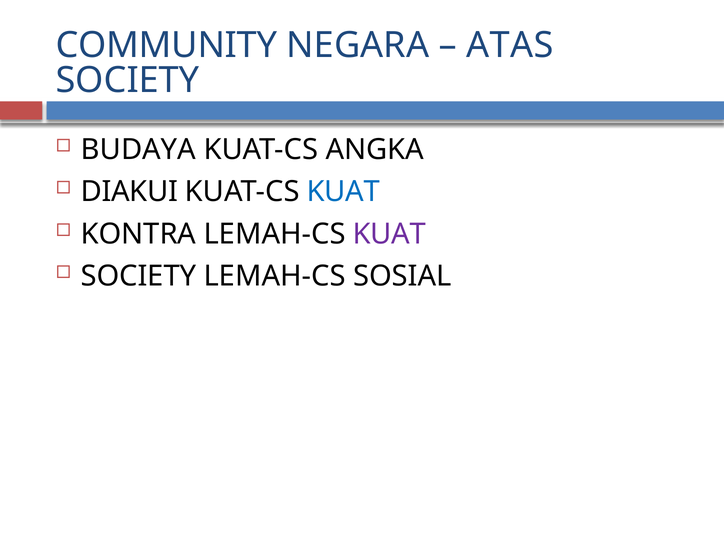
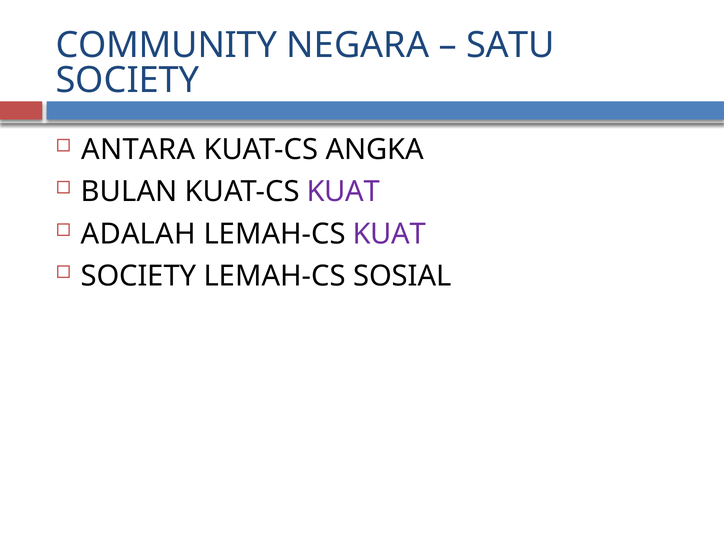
ATAS: ATAS -> SATU (510, 45)
BUDAYA: BUDAYA -> ANTARA (138, 150)
DIAKUI: DIAKUI -> BULAN (129, 192)
KUAT colour: blue -> purple (343, 192)
KONTRA: KONTRA -> ADALAH (138, 234)
